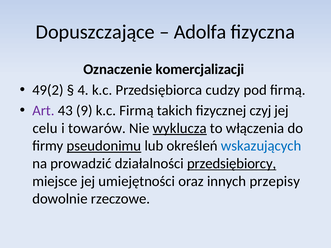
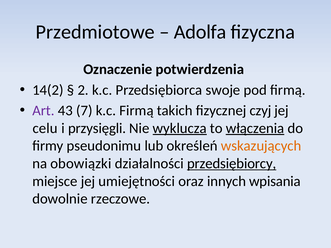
Dopuszczające: Dopuszczające -> Przedmiotowe (95, 32)
komercjalizacji: komercjalizacji -> potwierdzenia (200, 69)
49(2: 49(2 -> 14(2 (48, 90)
4: 4 -> 2 (83, 90)
cudzy: cudzy -> swoje (223, 90)
9: 9 -> 7 (84, 111)
towarów: towarów -> przysięgli (97, 128)
włączenia underline: none -> present (255, 128)
pseudonimu underline: present -> none (104, 146)
wskazujących colour: blue -> orange (261, 146)
prowadzić: prowadzić -> obowiązki (81, 164)
przepisy: przepisy -> wpisania (275, 181)
